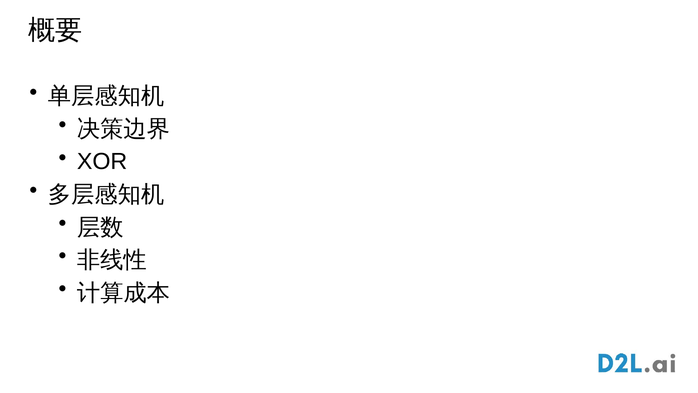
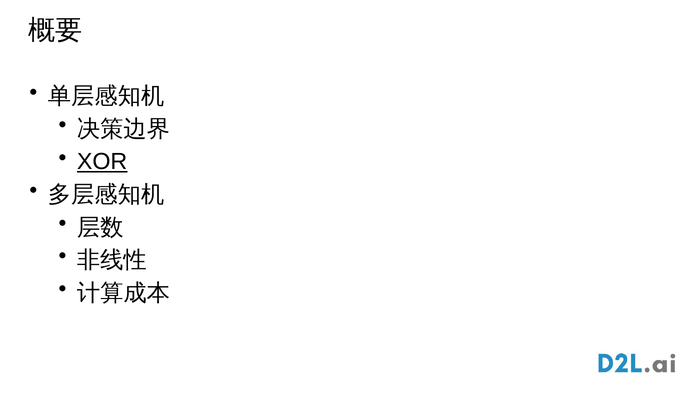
XOR underline: none -> present (102, 162)
